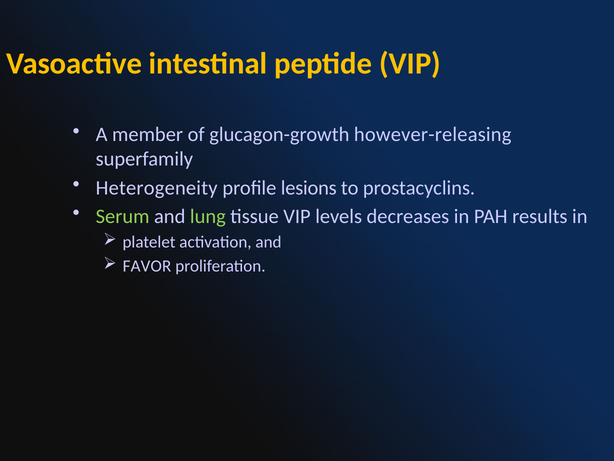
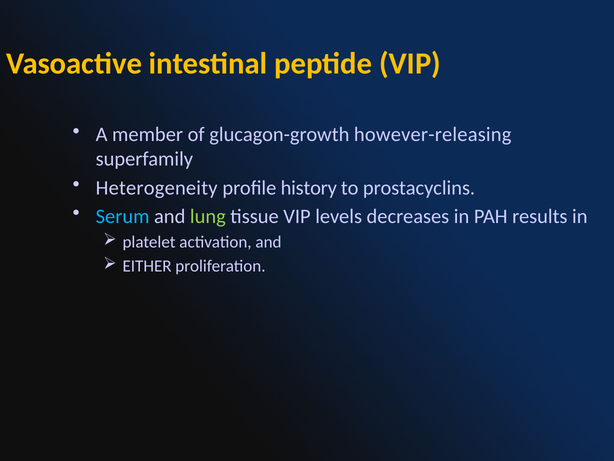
lesions: lesions -> history (309, 188)
Serum colour: light green -> light blue (123, 216)
FAVOR: FAVOR -> EITHER (147, 266)
